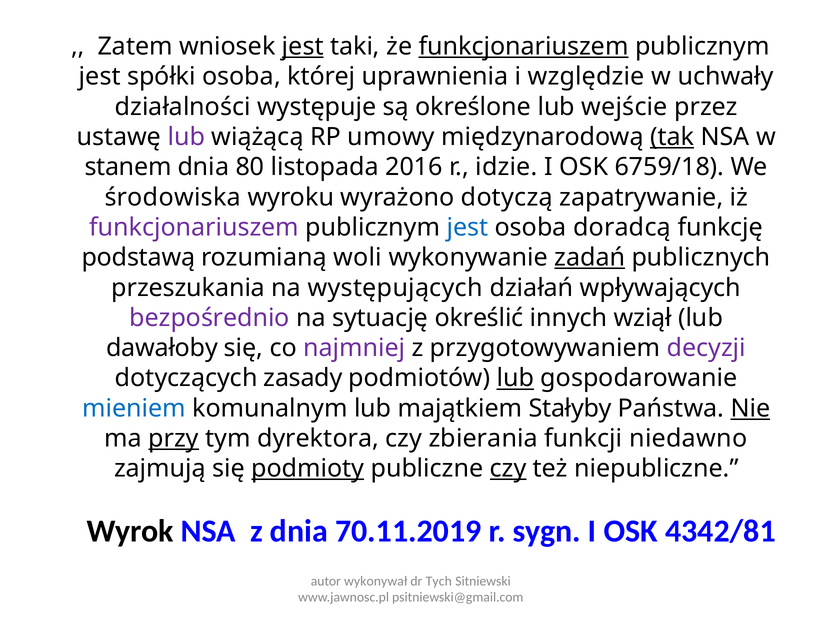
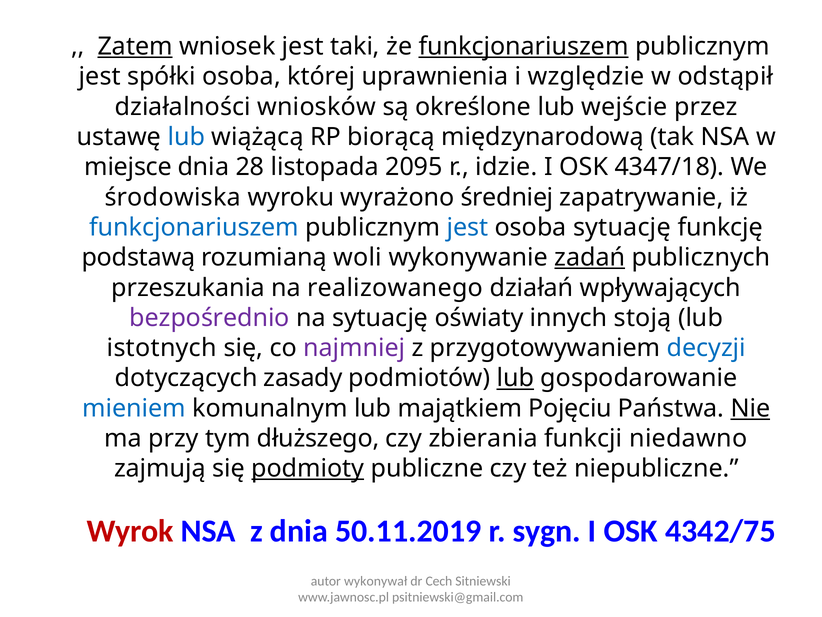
Zatem underline: none -> present (135, 46)
jest underline: present -> none (303, 46)
uchwały: uchwały -> odstąpił (725, 77)
występuje: występuje -> wniosków (317, 107)
lub colour: purple -> blue (186, 137)
umowy: umowy -> biorącą (391, 137)
tak underline: present -> none (672, 137)
stanem: stanem -> miejsce (128, 167)
80: 80 -> 28 (250, 167)
2016: 2016 -> 2095 (414, 167)
6759/18: 6759/18 -> 4347/18 (669, 167)
dotyczą: dotyczą -> średniej (507, 197)
funkcjonariuszem colour: purple -> blue (194, 227)
osoba doradcą: doradcą -> sytuację (622, 227)
występujących: występujących -> realizowanego (395, 288)
określić: określić -> oświaty (479, 318)
wziął: wziął -> stoją (643, 318)
dawałoby: dawałoby -> istotnych (162, 348)
decyzji colour: purple -> blue (706, 348)
Stałyby: Stałyby -> Pojęciu (570, 408)
przy underline: present -> none (174, 438)
dyrektora: dyrektora -> dłuższego (318, 438)
czy underline: present -> none (508, 468)
Wyrok colour: black -> red (130, 531)
70.11.2019: 70.11.2019 -> 50.11.2019 (408, 531)
4342/81: 4342/81 -> 4342/75 (720, 531)
Tych: Tych -> Cech (439, 581)
